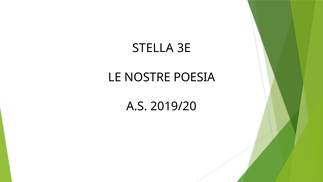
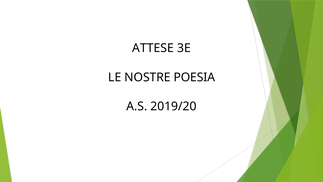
STELLA: STELLA -> ATTESE (153, 48)
